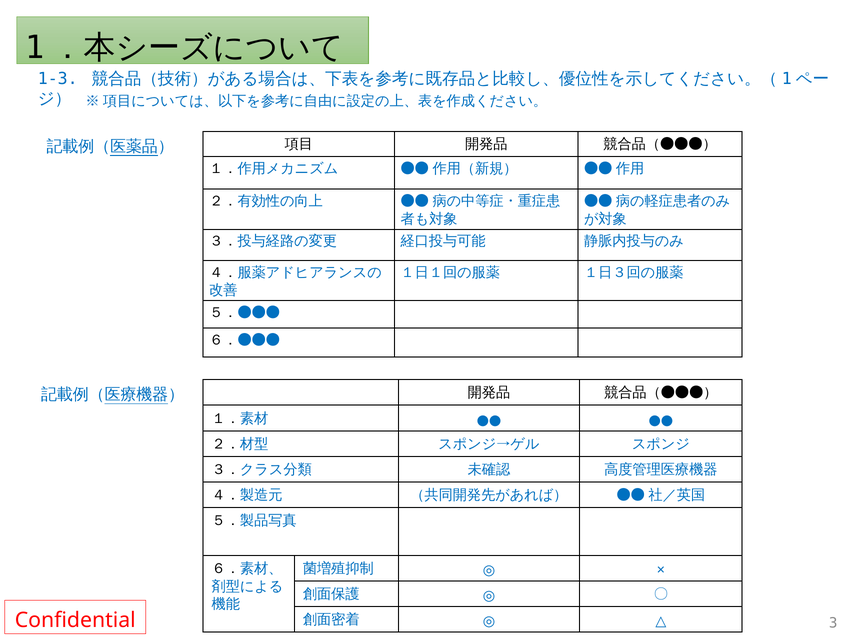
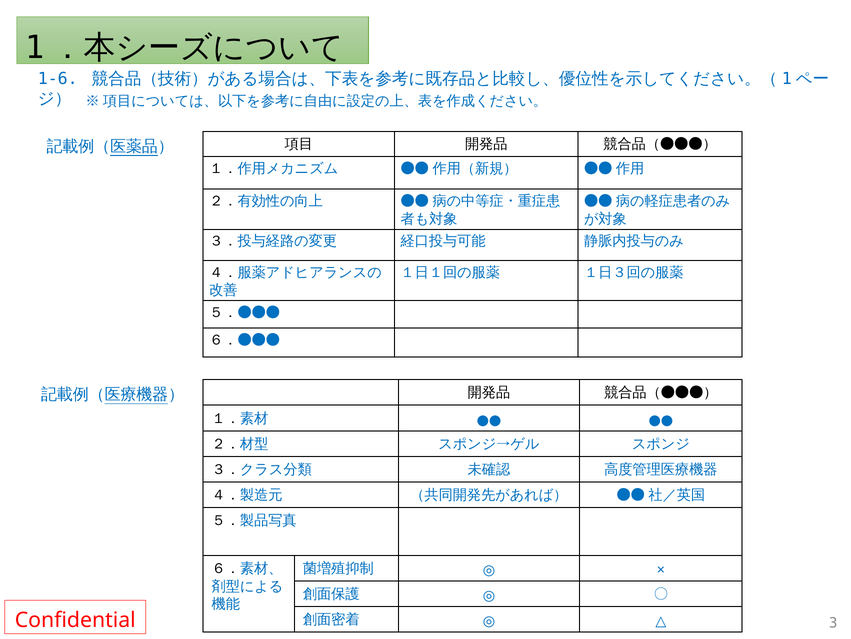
1-3: 1-3 -> 1-6 (58, 79)
